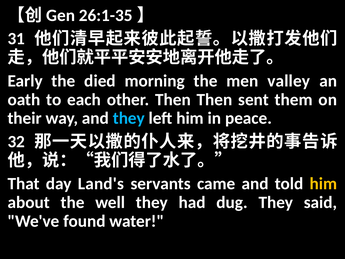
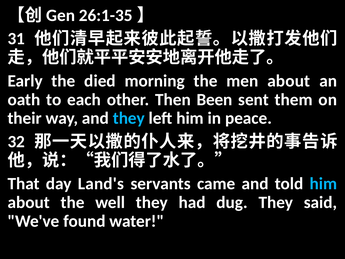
men valley: valley -> about (289, 81)
Then Then: Then -> Been (215, 99)
him colour: yellow -> light blue (323, 184)
